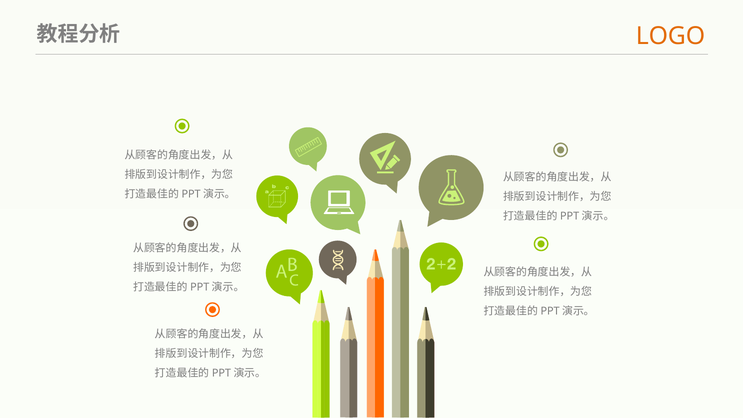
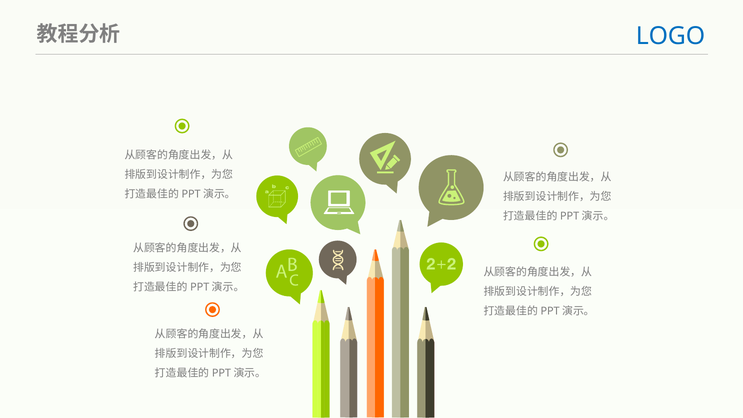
LOGO colour: orange -> blue (670, 36)
